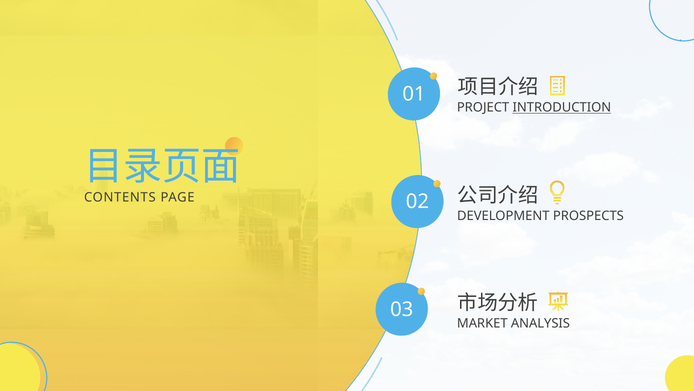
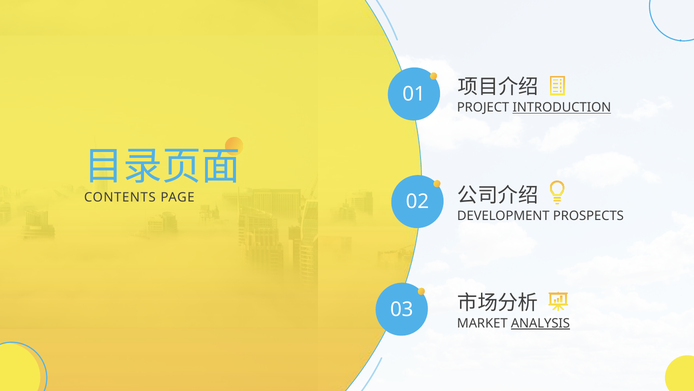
ANALYSIS underline: none -> present (540, 323)
